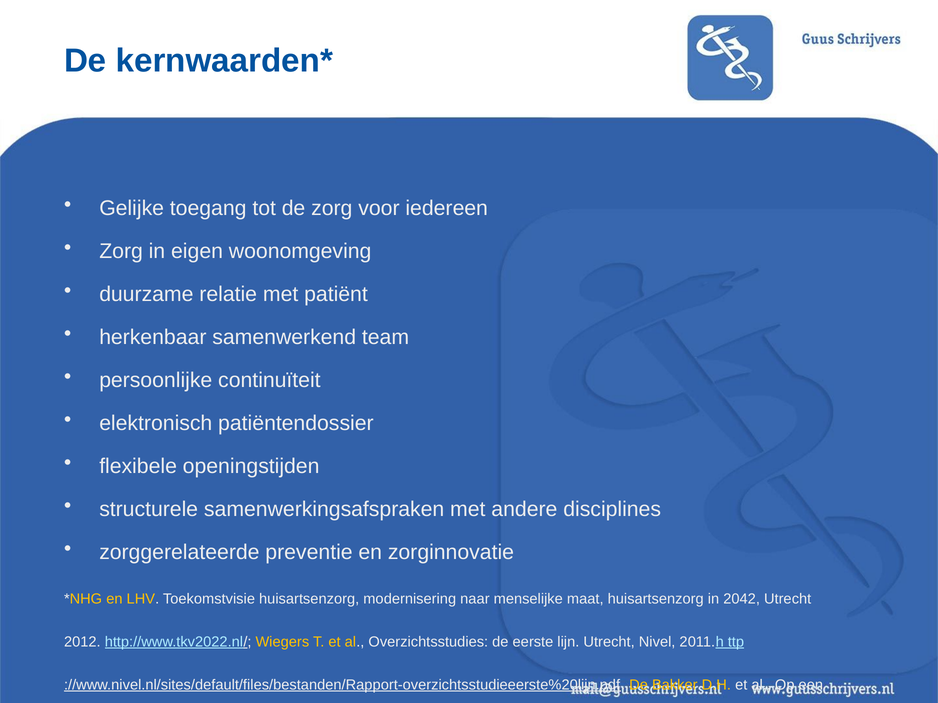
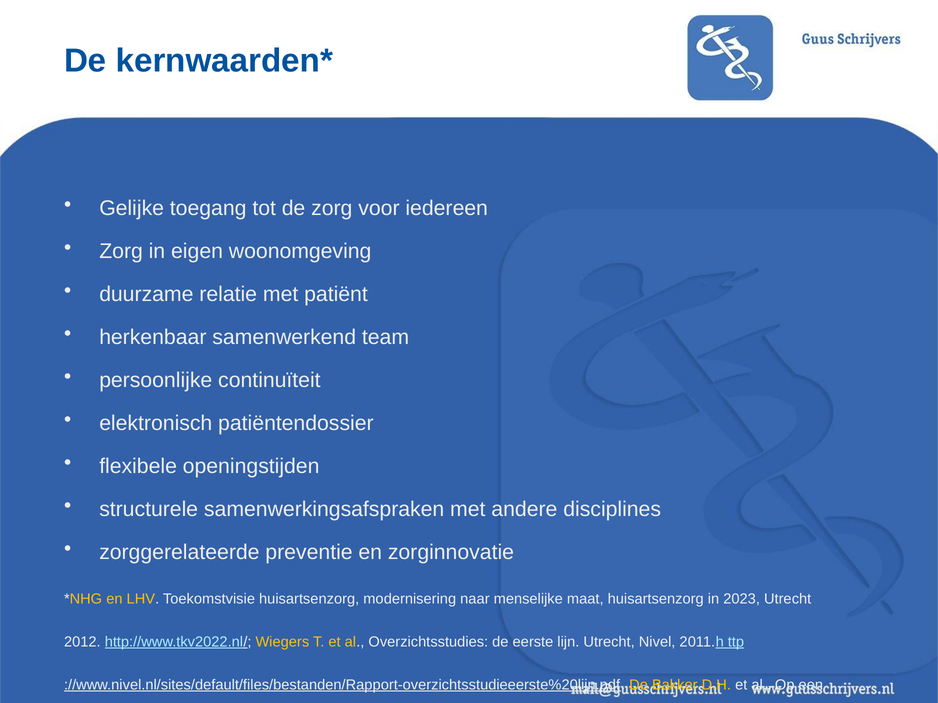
2042: 2042 -> 2023 (742, 599)
